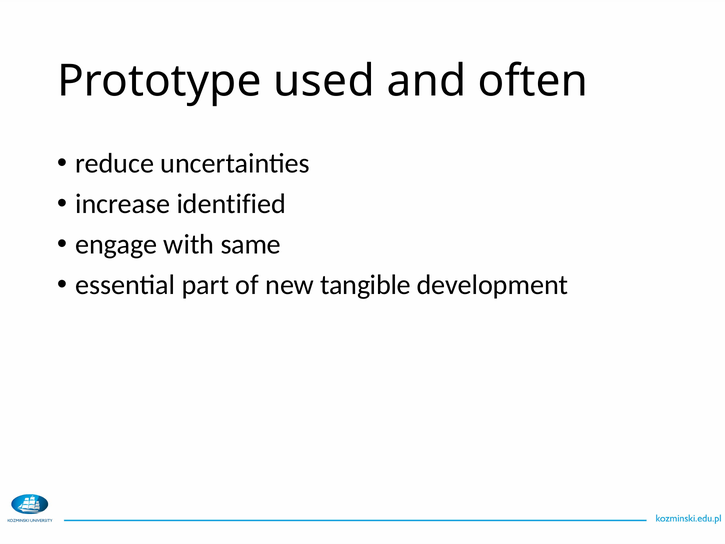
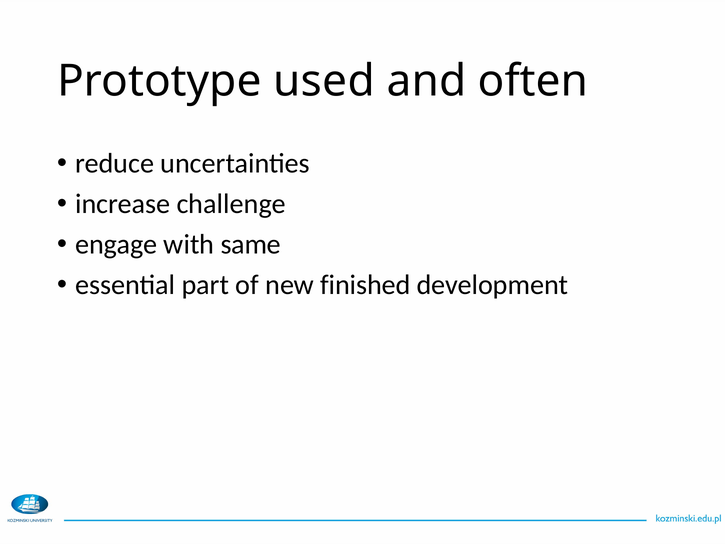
identified: identified -> challenge (231, 204)
tangible: tangible -> finished (365, 285)
